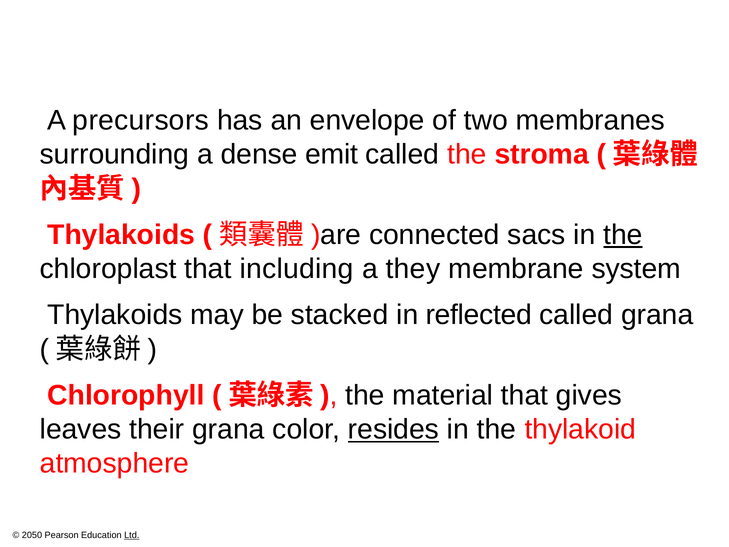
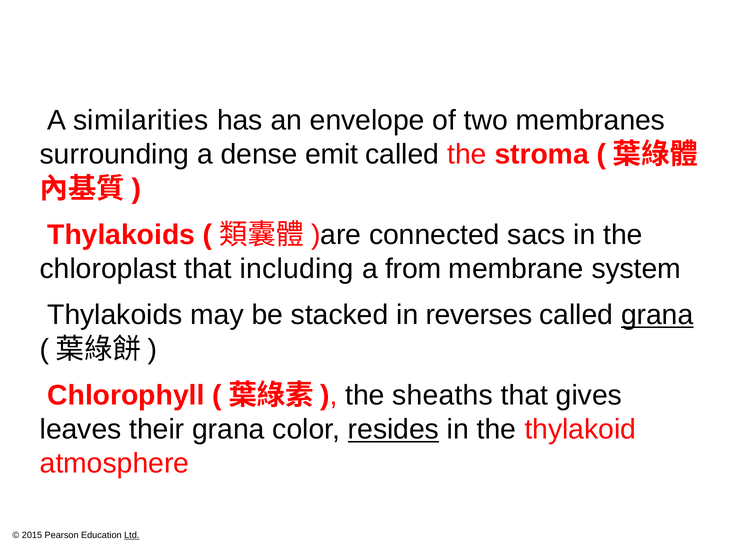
precursors: precursors -> similarities (141, 120)
the underline: present -> none (623, 235)
they: they -> from (413, 269)
reflected: reflected -> reverses (479, 315)
grana underline: none -> present (657, 315)
material: material -> sheaths (443, 395)
2050: 2050 -> 2015 (32, 535)
